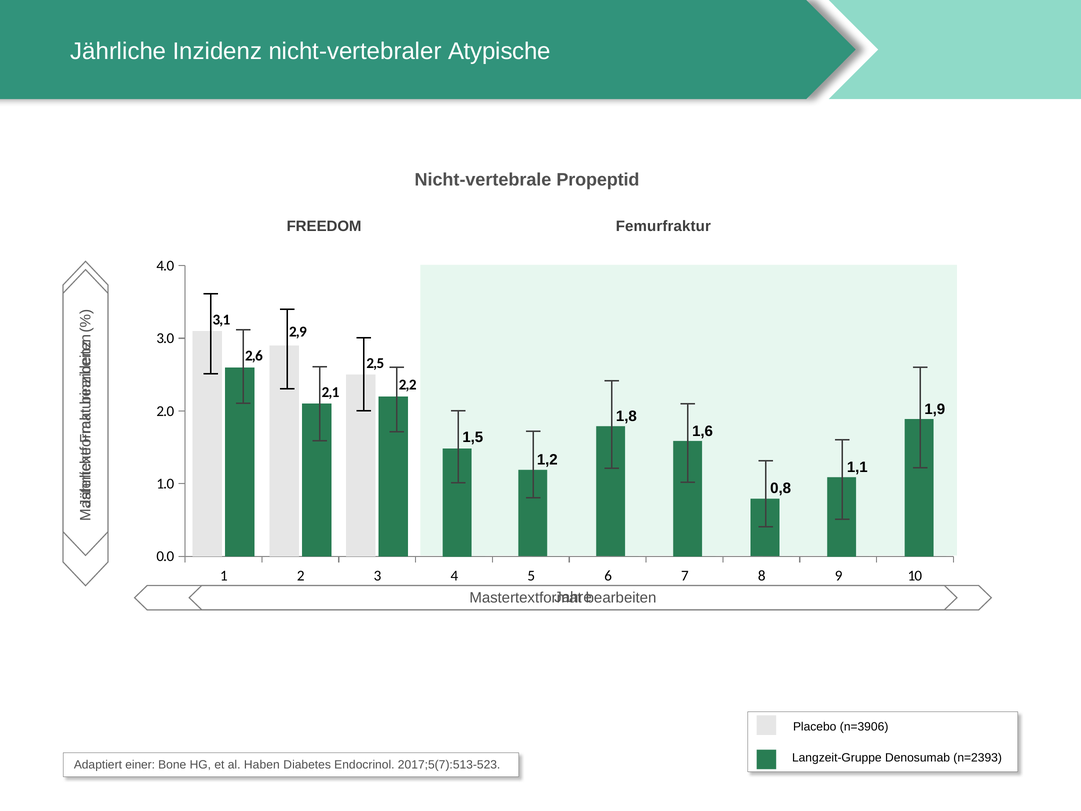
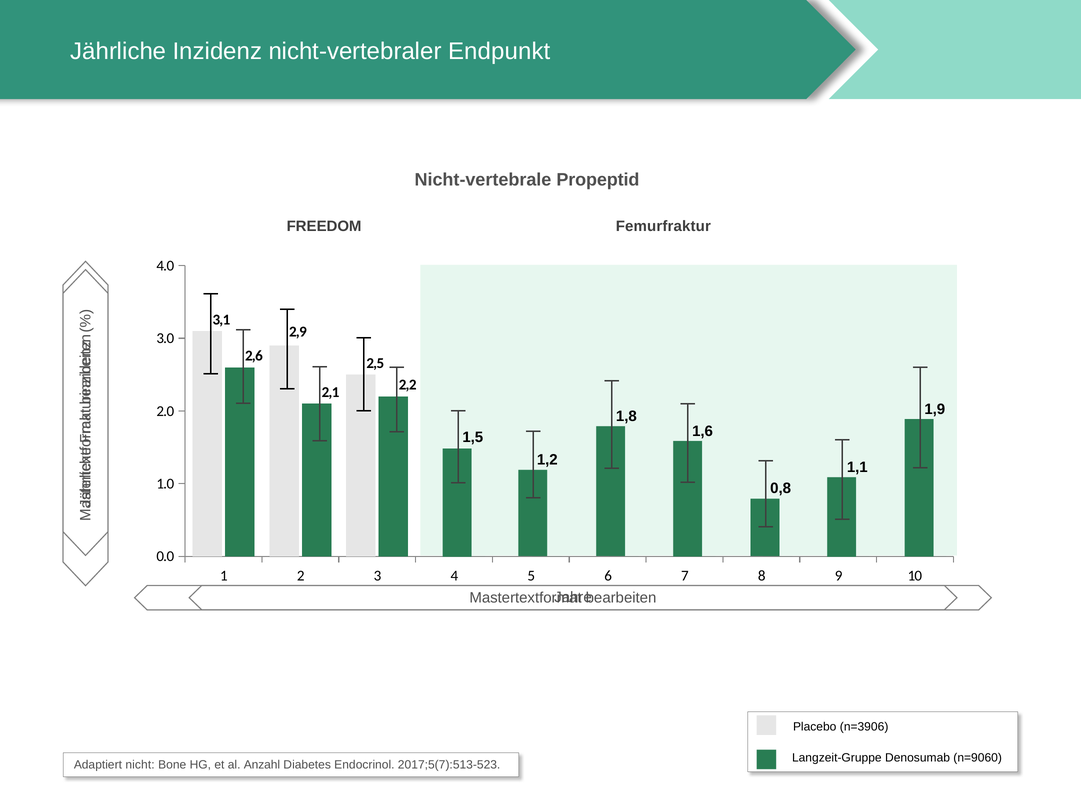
Atypische: Atypische -> Endpunkt (499, 51)
n=2393: n=2393 -> n=9060 (978, 757)
einer: einer -> nicht (140, 764)
Haben: Haben -> Anzahl (262, 764)
